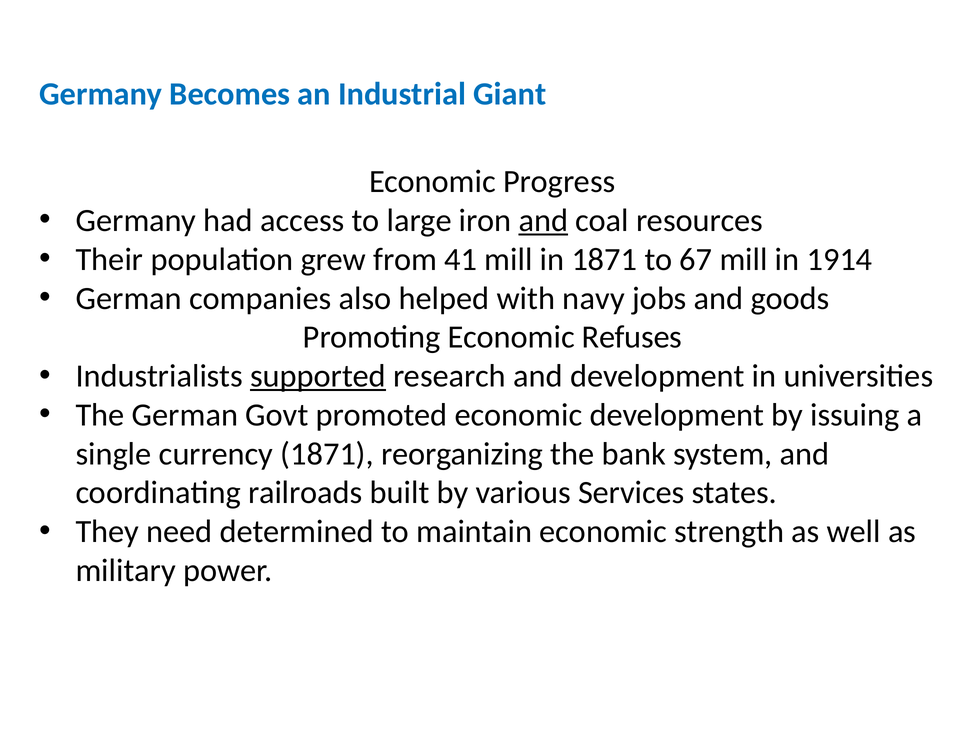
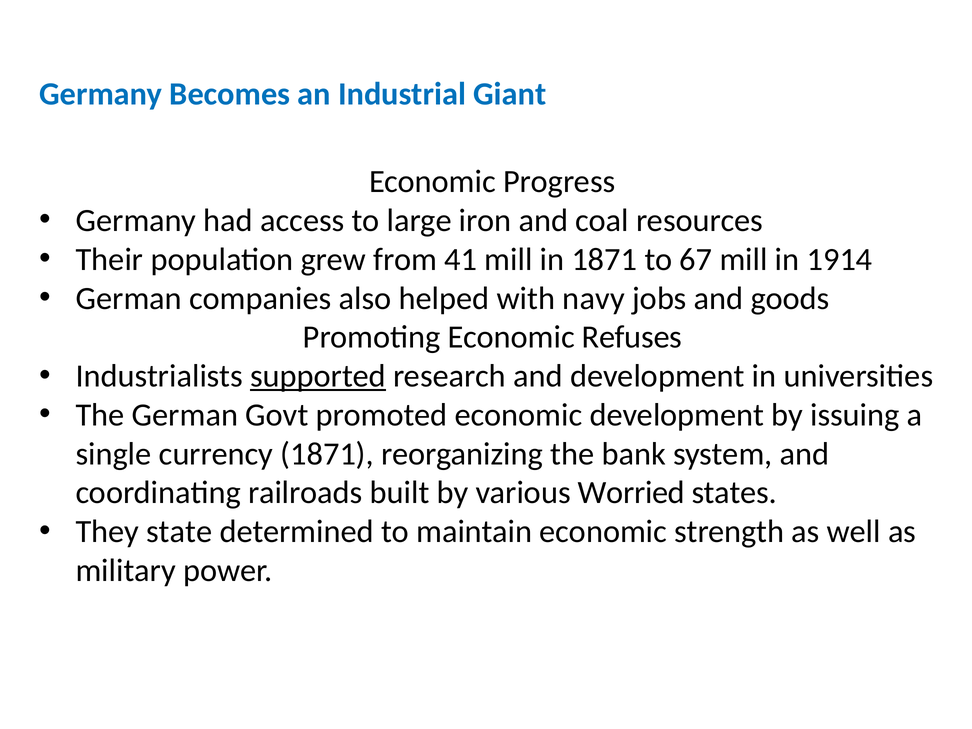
and underline: present -> none (543, 221)
Services: Services -> Worried (631, 493)
need: need -> state (179, 532)
